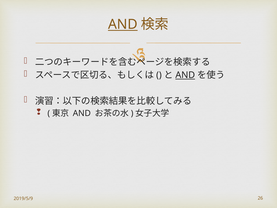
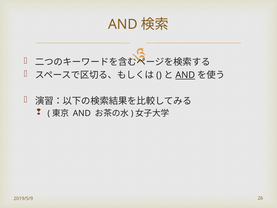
AND underline: present -> none (123, 24)
